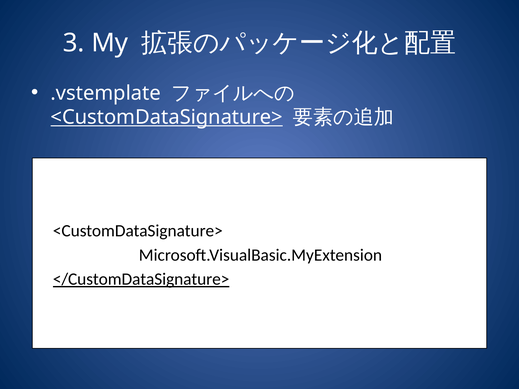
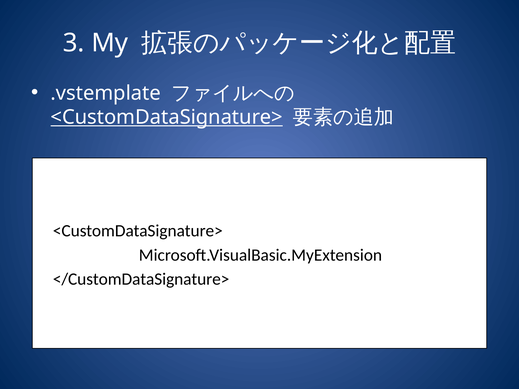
</CustomDataSignature> underline: present -> none (141, 279)
